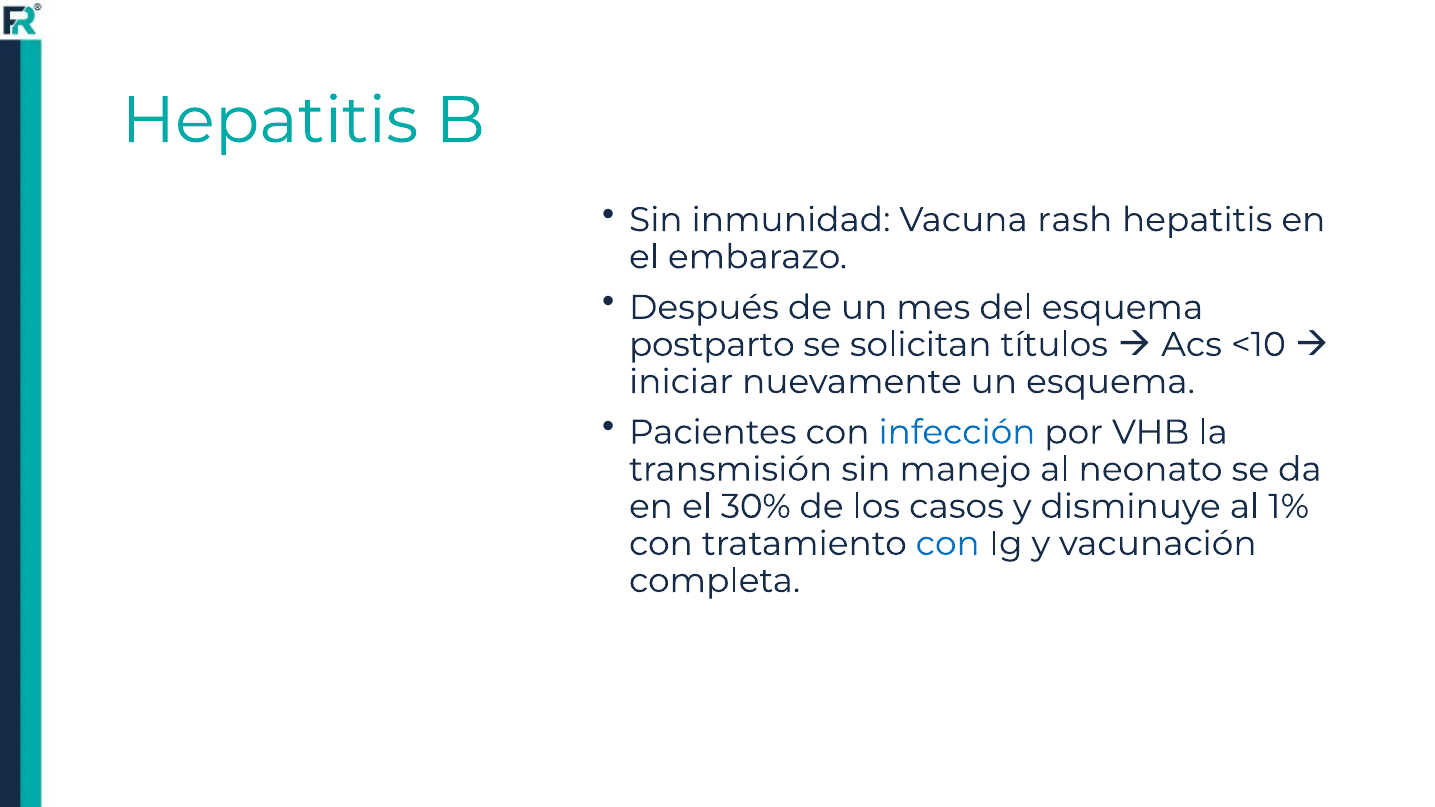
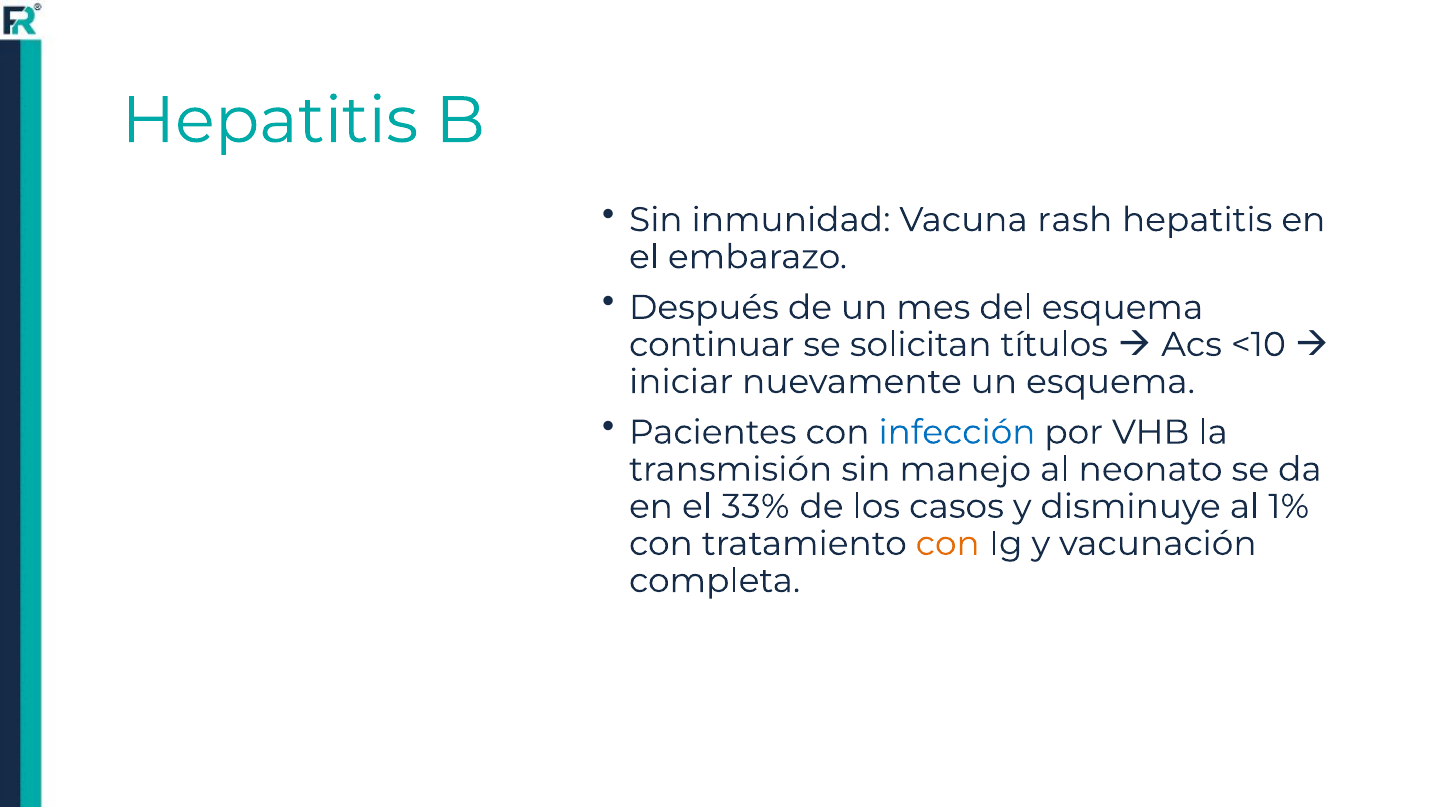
postparto: postparto -> continuar (712, 345)
30%: 30% -> 33% (755, 507)
con colour: blue -> orange (948, 544)
